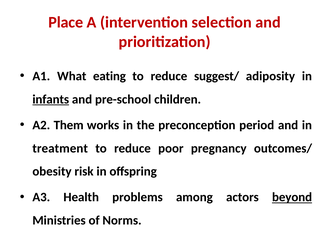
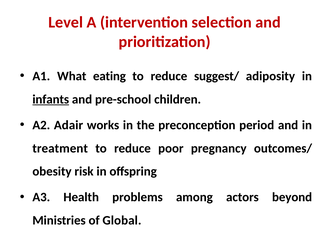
Place: Place -> Level (66, 22)
Them: Them -> Adair (69, 125)
beyond underline: present -> none (292, 197)
Norms: Norms -> Global (122, 220)
